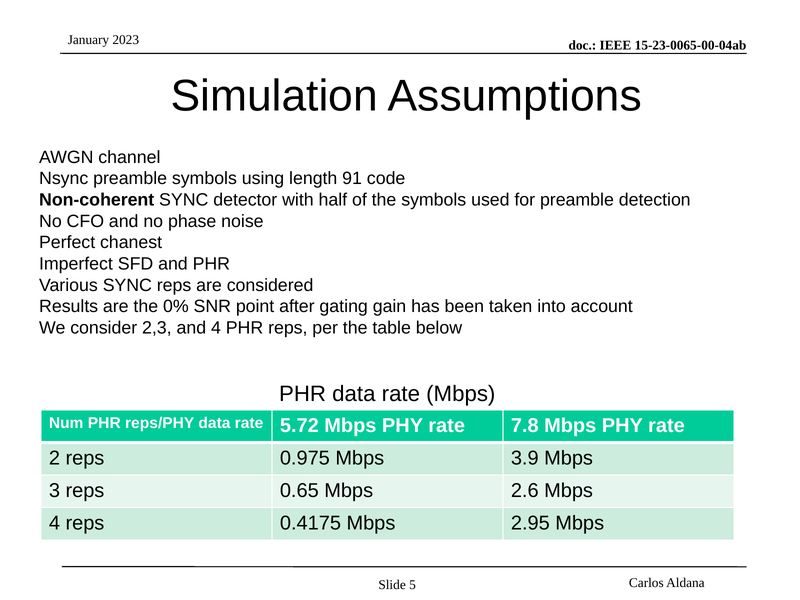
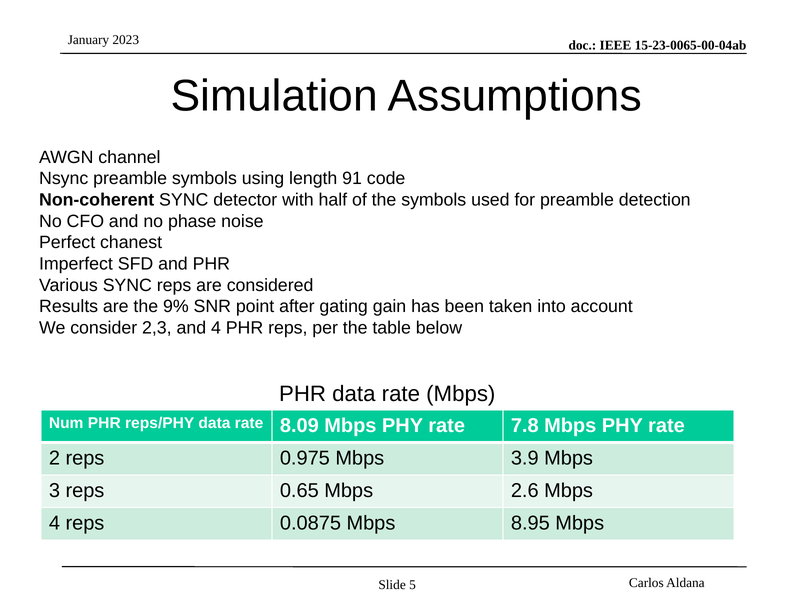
0%: 0% -> 9% (176, 307)
5.72: 5.72 -> 8.09 (299, 426)
0.4175: 0.4175 -> 0.0875 (310, 523)
2.95: 2.95 -> 8.95 (530, 523)
